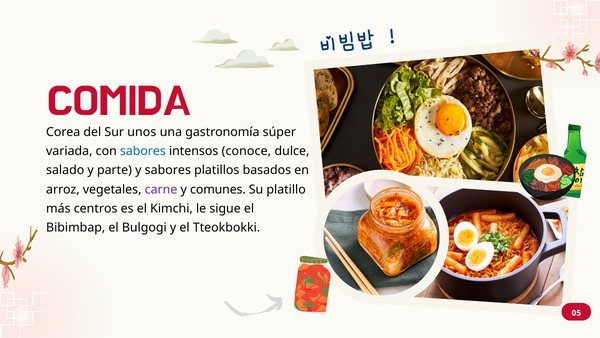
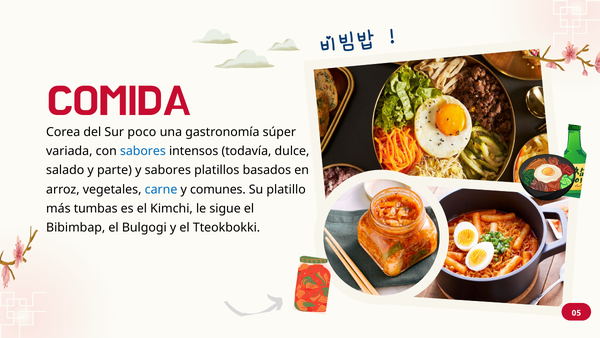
unos: unos -> poco (142, 132)
conoce: conoce -> todavía (246, 151)
carne colour: purple -> blue (161, 189)
centros: centros -> tumbas (96, 208)
